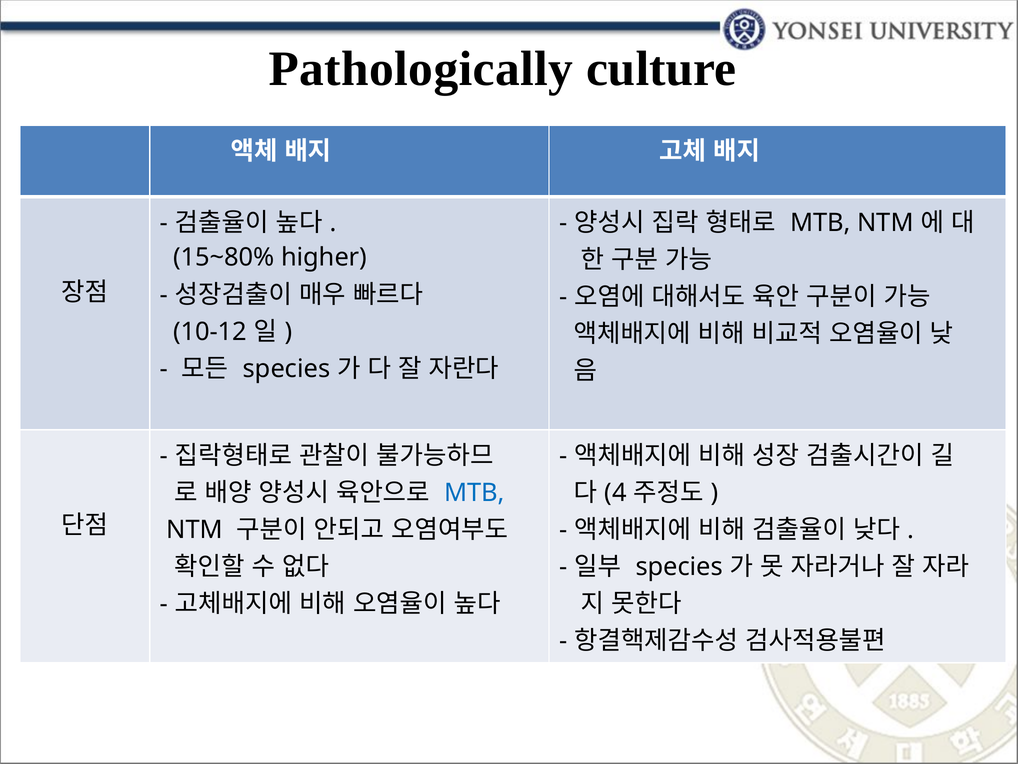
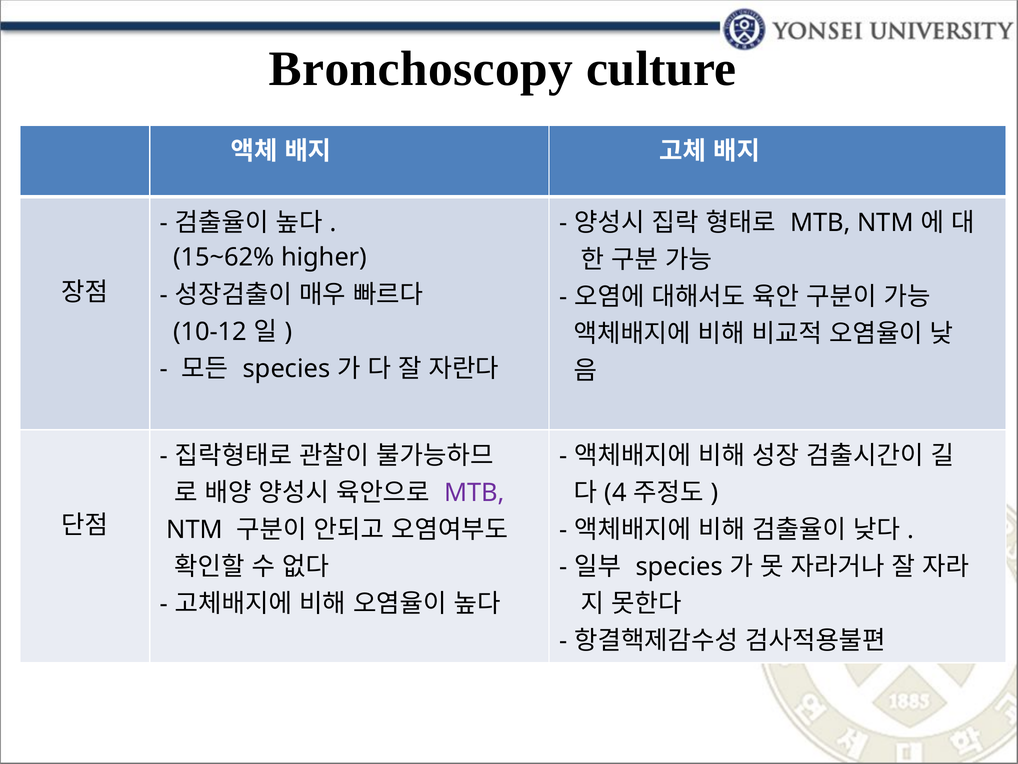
Pathologically: Pathologically -> Bronchoscopy (421, 69)
15~80%: 15~80% -> 15~62% (224, 257)
MTB colour: blue -> purple (474, 493)
